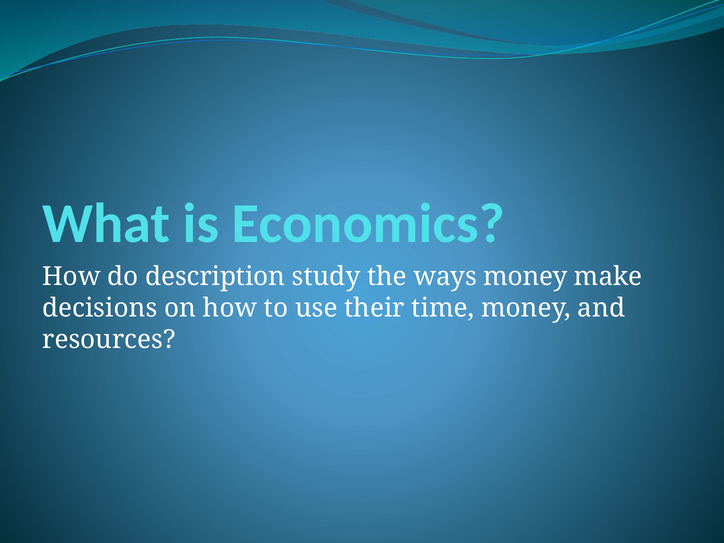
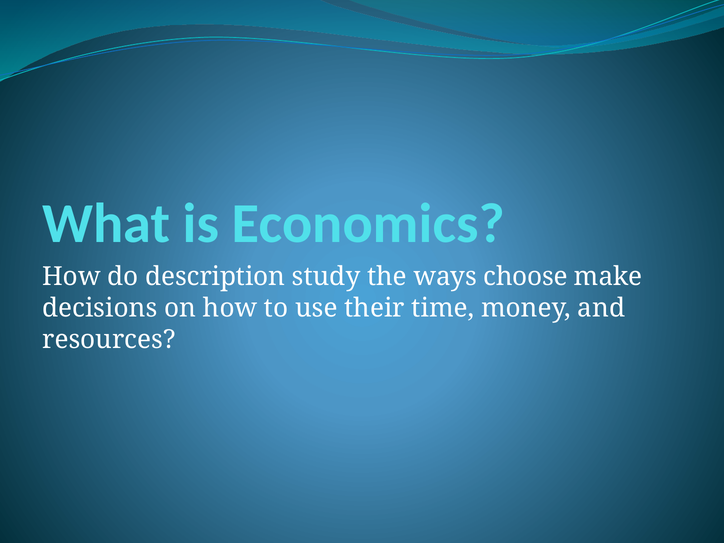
ways money: money -> choose (526, 277)
